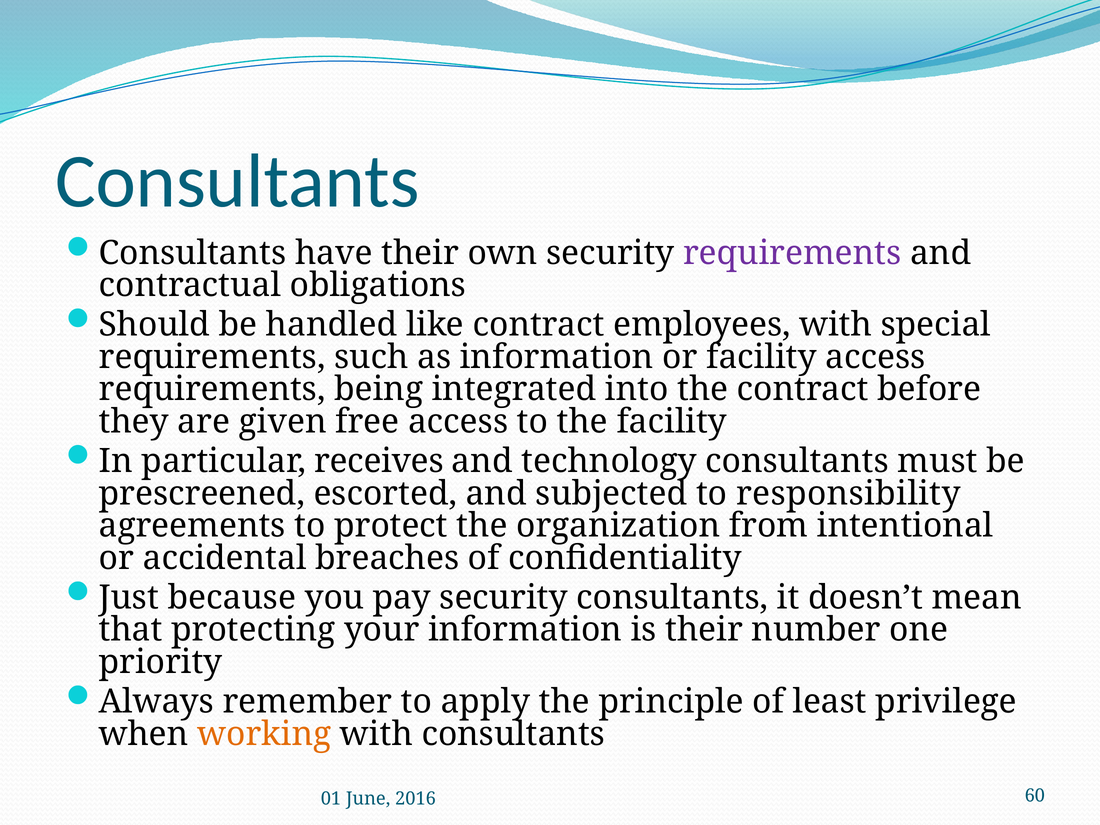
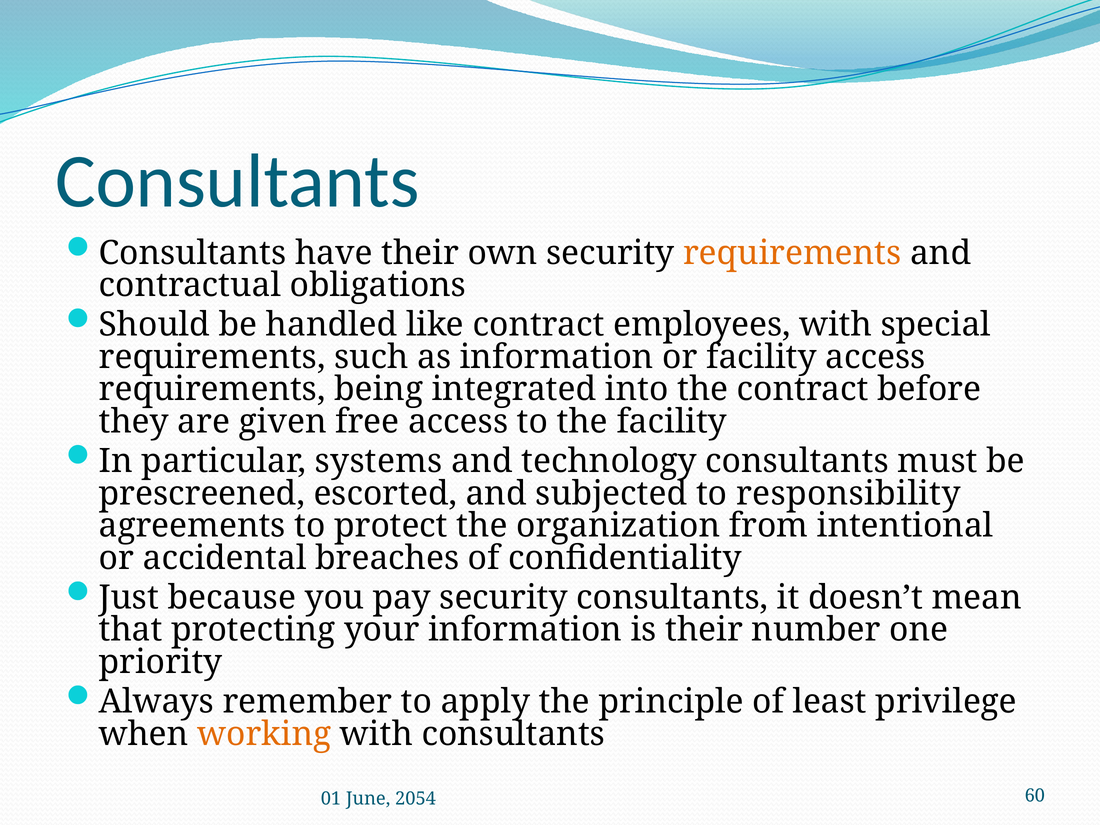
requirements colour: purple -> orange (792, 253)
receives: receives -> systems (379, 461)
2016: 2016 -> 2054 (416, 799)
